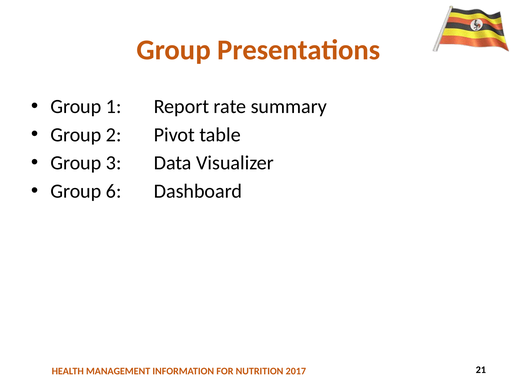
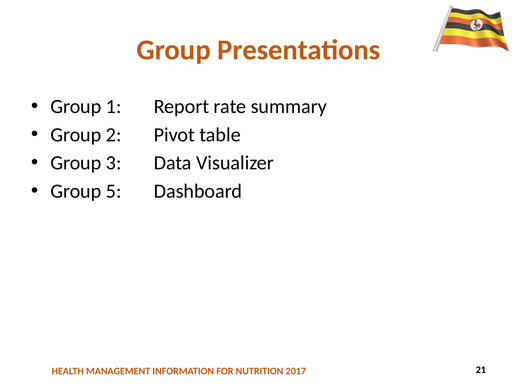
6: 6 -> 5 (114, 191)
